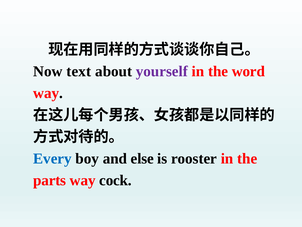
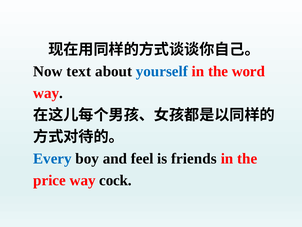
yourself colour: purple -> blue (162, 71)
else: else -> feel (142, 158)
rooster: rooster -> friends (194, 158)
parts: parts -> price (50, 180)
